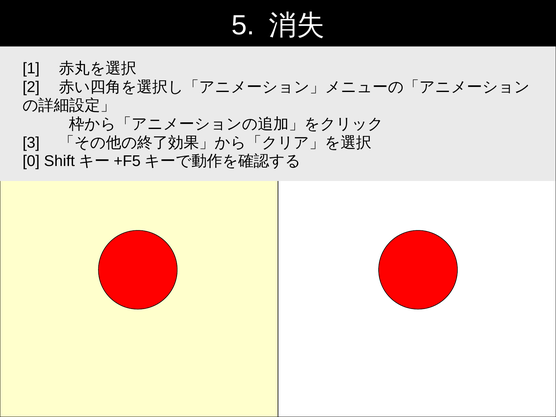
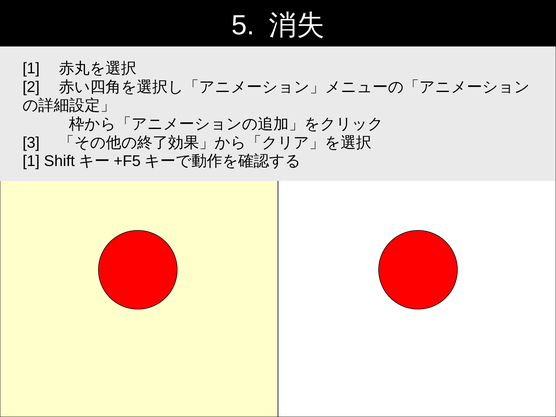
0: 0 -> 1 (31, 161)
